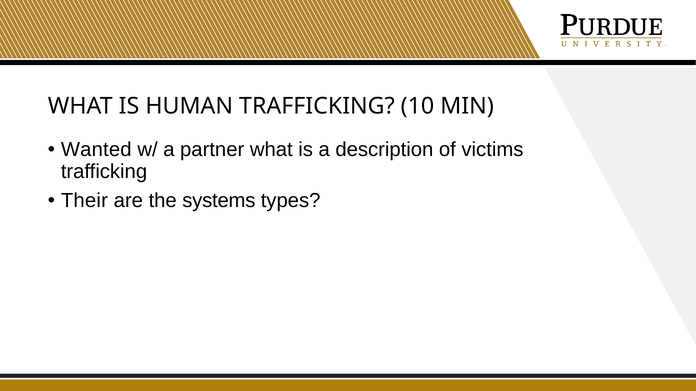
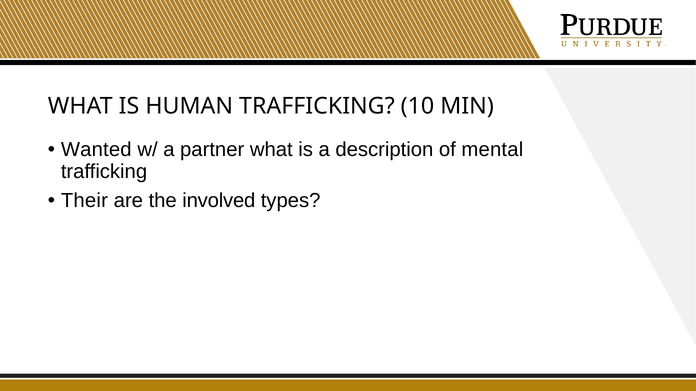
victims: victims -> mental (492, 150)
systems: systems -> involved (219, 201)
